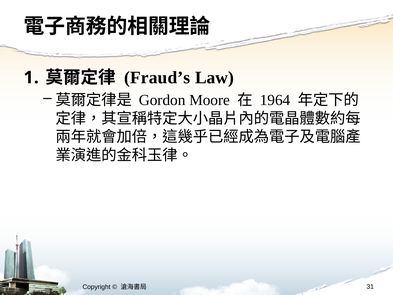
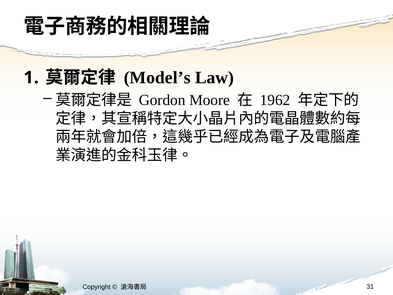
Fraud’s: Fraud’s -> Model’s (157, 77)
1964: 1964 -> 1962 (275, 100)
